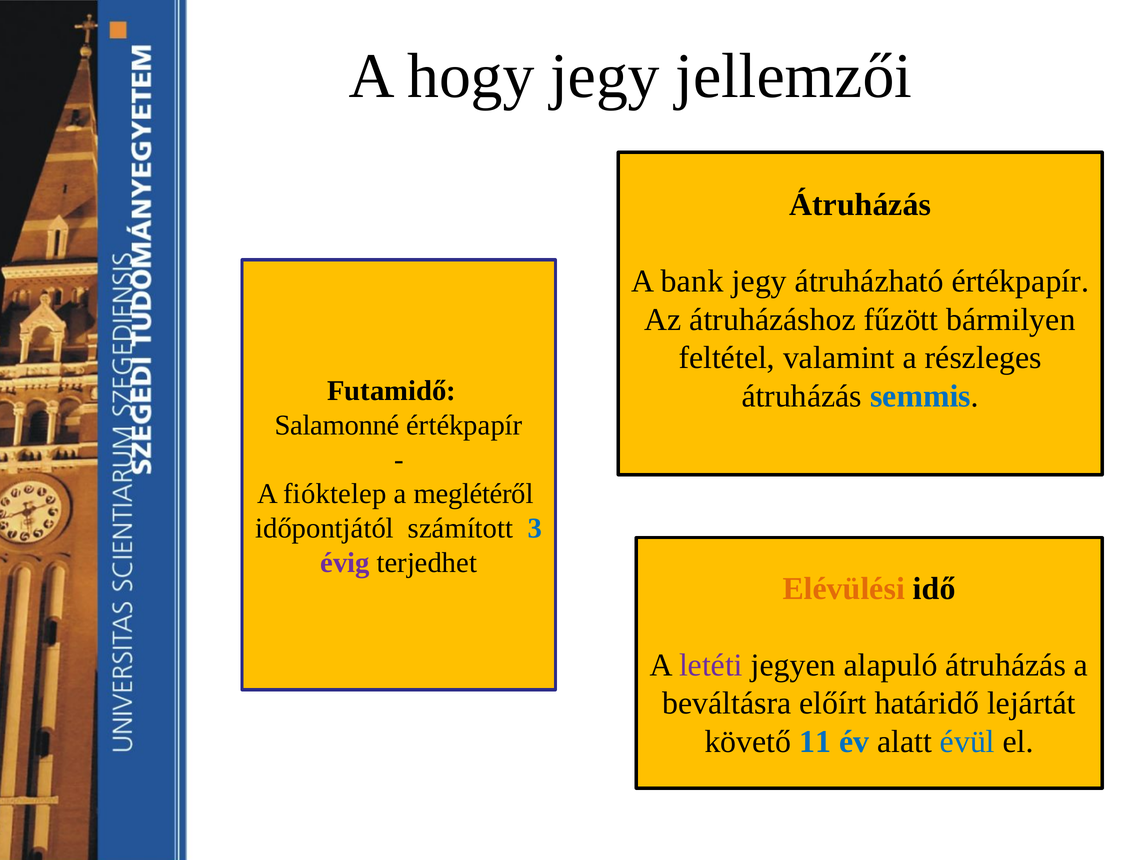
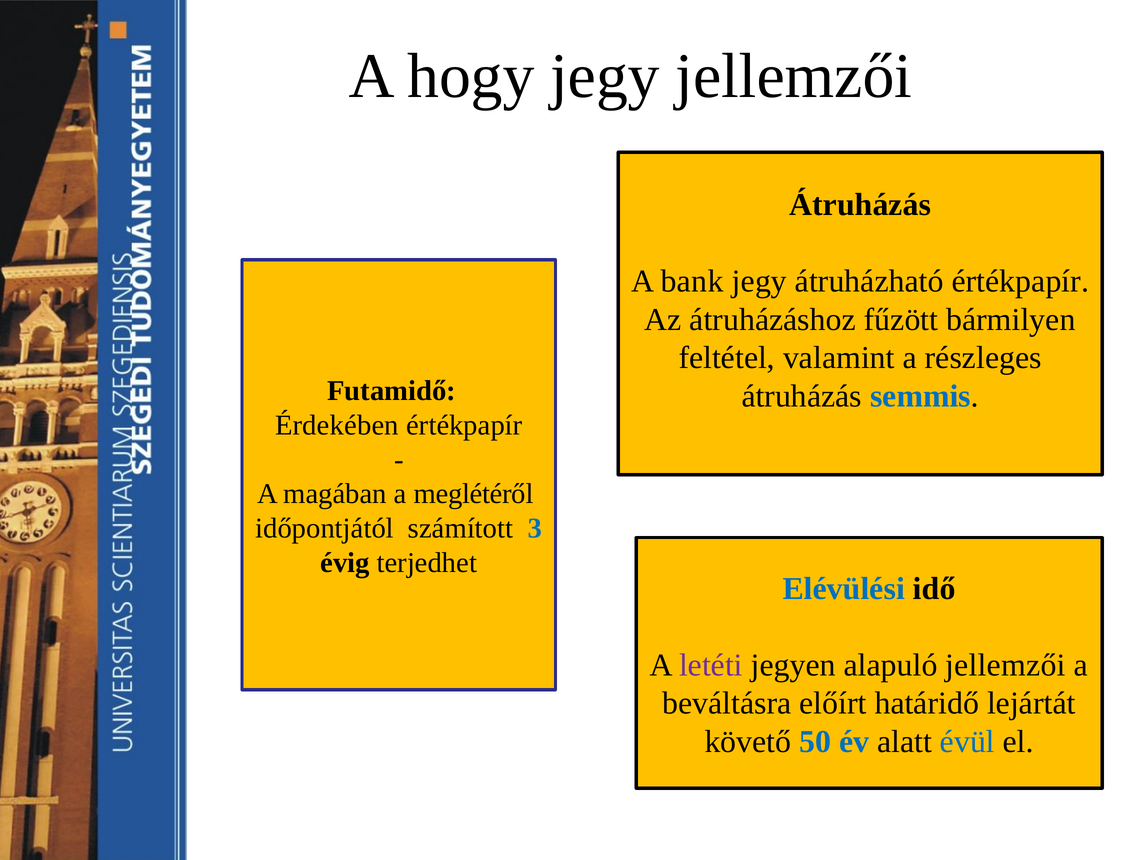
Salamonné: Salamonné -> Érdekében (337, 425)
fióktelep: fióktelep -> magában (335, 494)
évig colour: purple -> black (345, 563)
Elévülési colour: orange -> blue (844, 589)
alapuló átruházás: átruházás -> jellemzői (1006, 665)
11: 11 -> 50 (815, 742)
